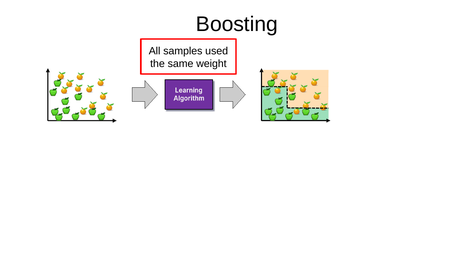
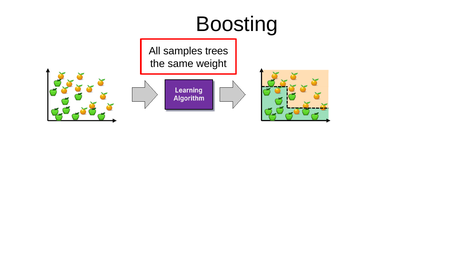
used: used -> trees (217, 51)
